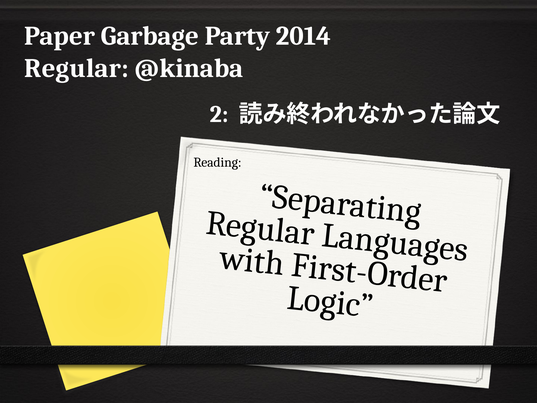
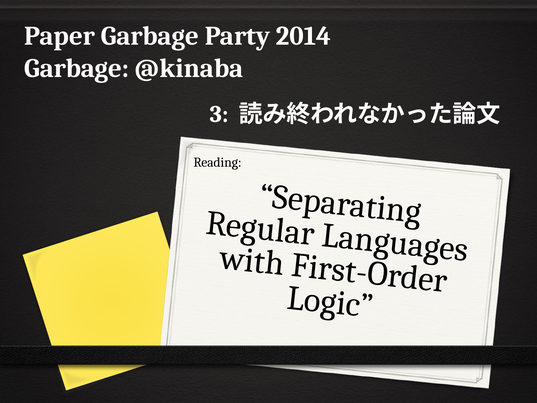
Regular: Regular -> Garbage (77, 68)
2: 2 -> 3 (219, 114)
